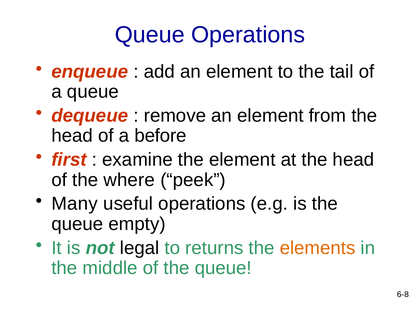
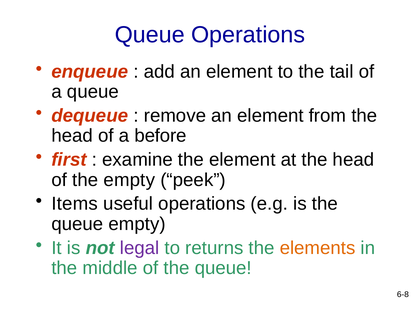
the where: where -> empty (129, 180)
Many: Many -> Items (75, 204)
legal colour: black -> purple (140, 248)
